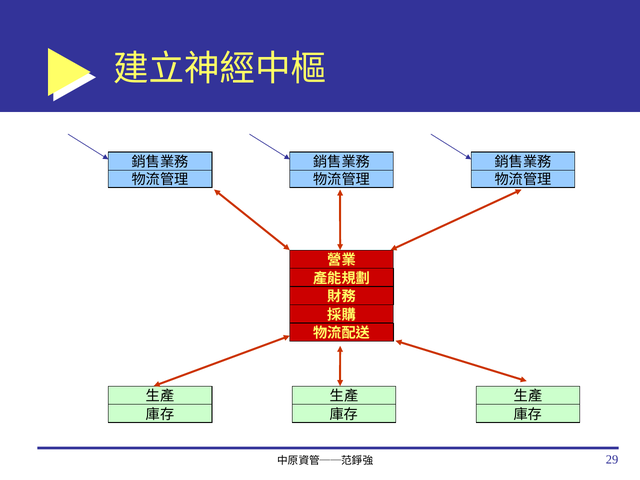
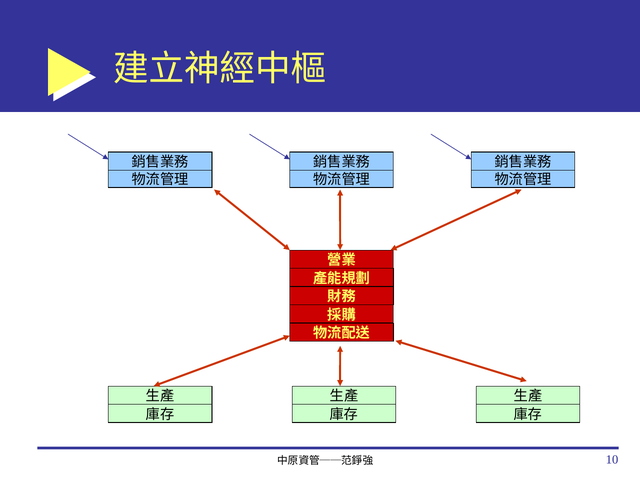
29: 29 -> 10 (612, 460)
